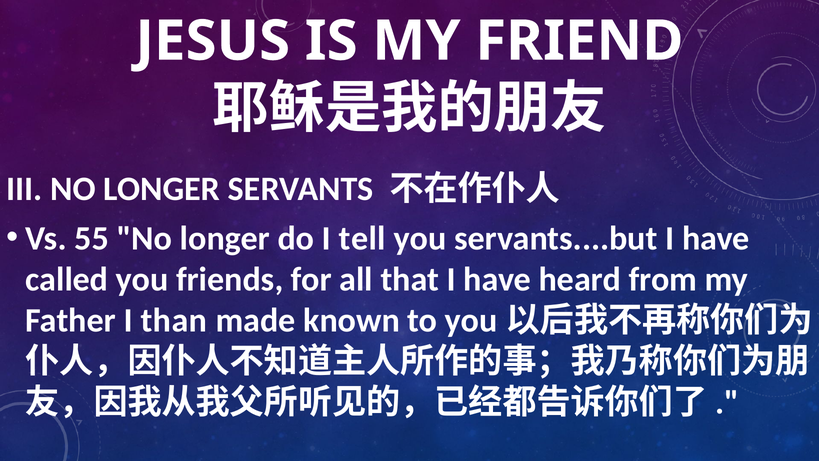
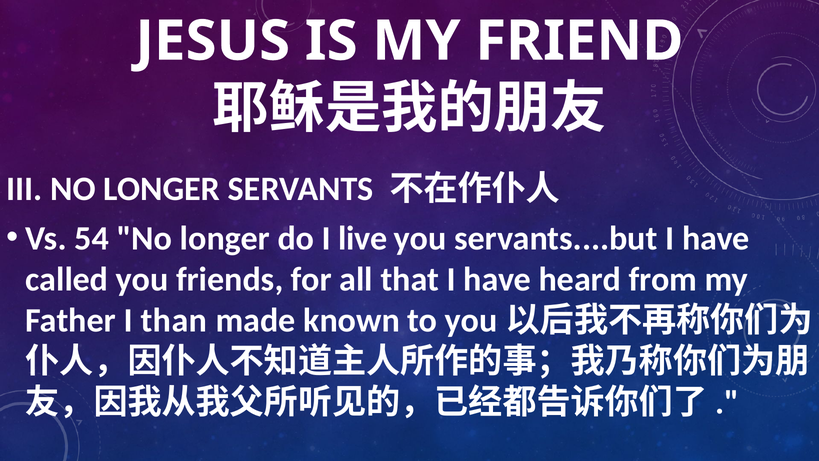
55: 55 -> 54 (92, 238)
tell: tell -> live (363, 238)
